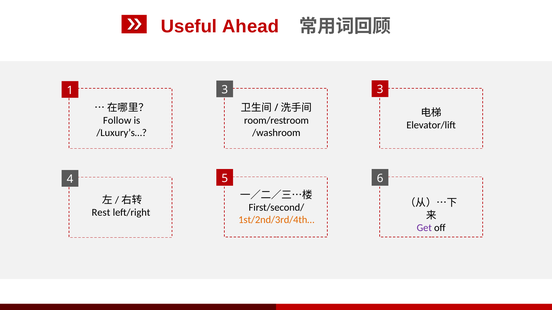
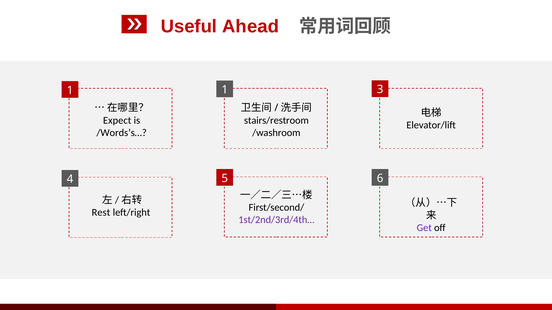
1 3: 3 -> 1 (225, 90)
Follow: Follow -> Expect (117, 120)
room/restroom: room/restroom -> stairs/restroom (276, 120)
/Luxury’s…: /Luxury’s… -> /Words’s… (122, 133)
1st/2nd/3rd/4th… colour: orange -> purple (276, 220)
